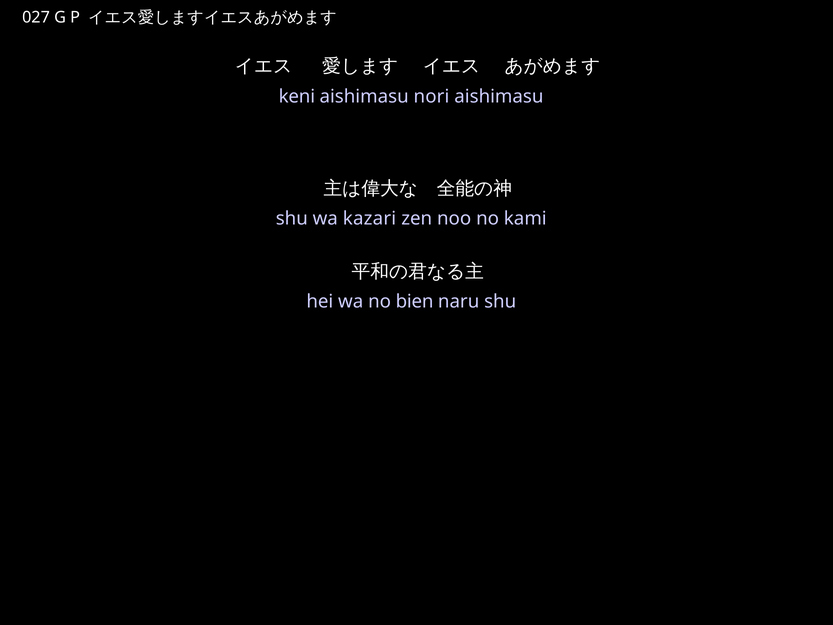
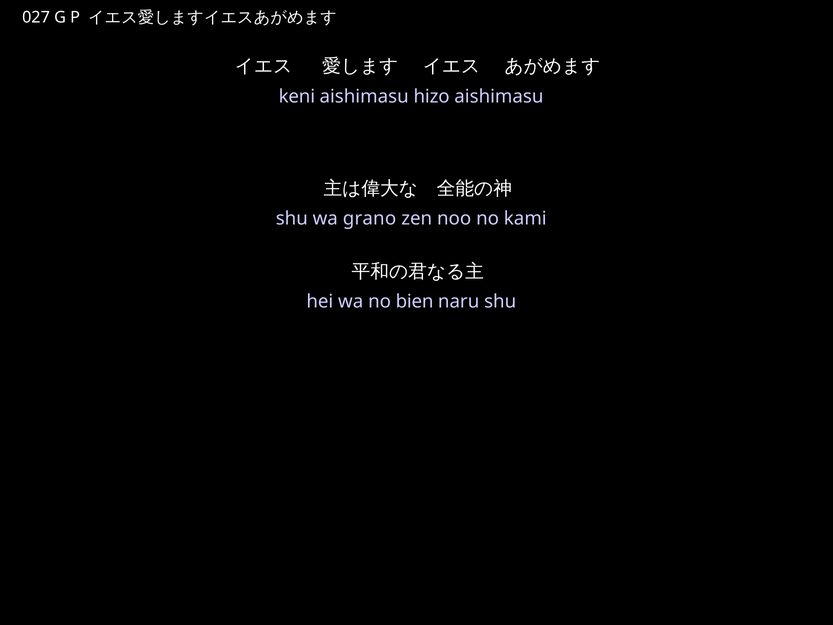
nori: nori -> hizo (432, 96)
kazari: kazari -> grano (370, 218)
